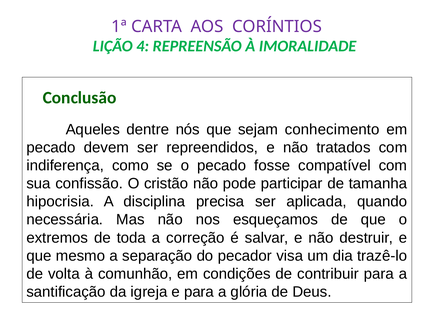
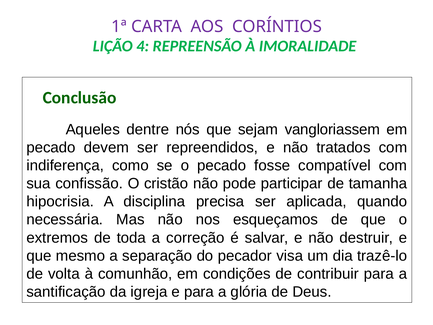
conhecimento: conhecimento -> vangloriassem (332, 129)
